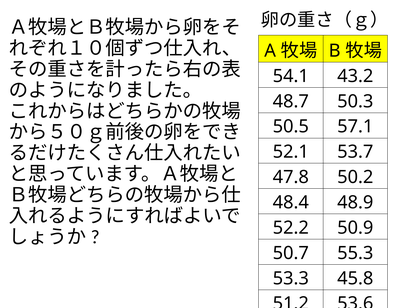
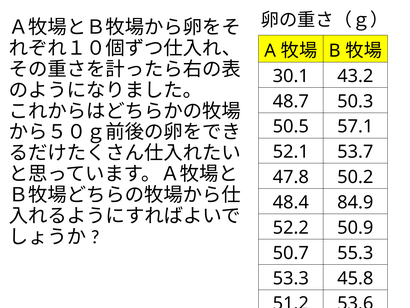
54.1: 54.1 -> 30.1 (291, 76)
48.9: 48.9 -> 84.9 (355, 202)
